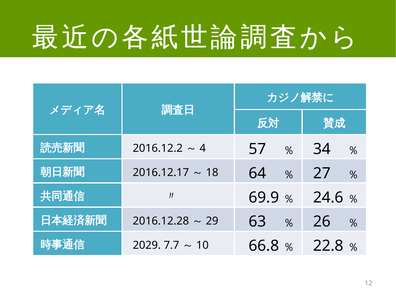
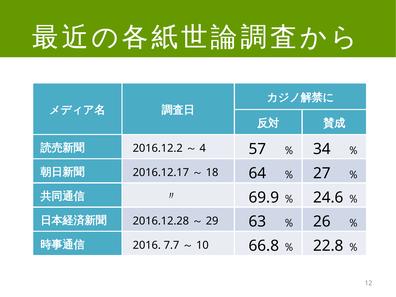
2029: 2029 -> 2016 (147, 245)
